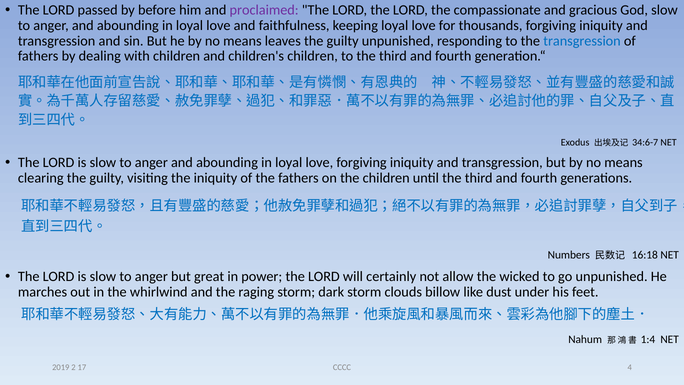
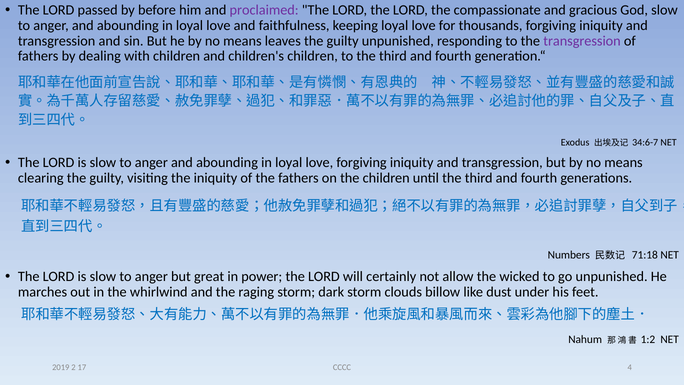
transgression colour: blue -> purple (582, 41)
16:18: 16:18 -> 71:18 (645, 255)
1:4: 1:4 -> 1:2 (648, 339)
